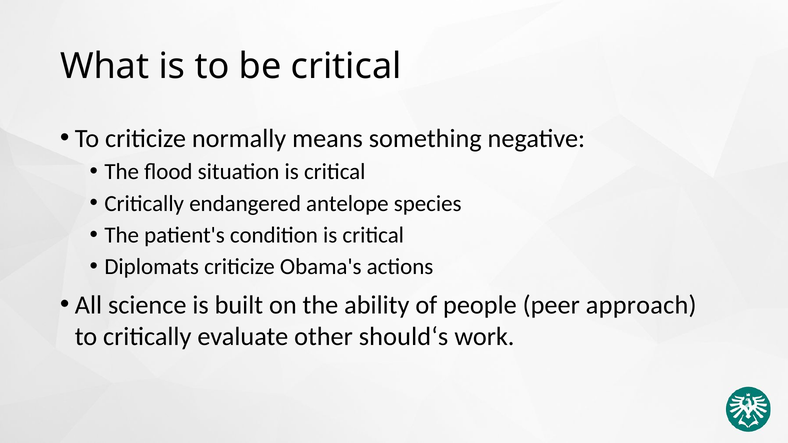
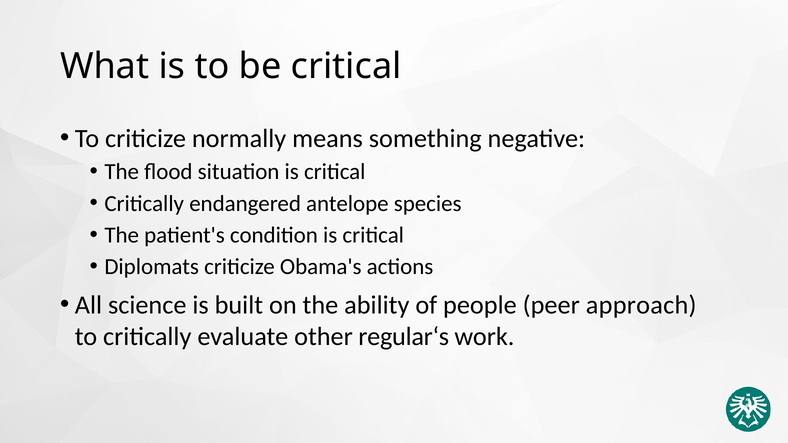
should‘s: should‘s -> regular‘s (404, 337)
